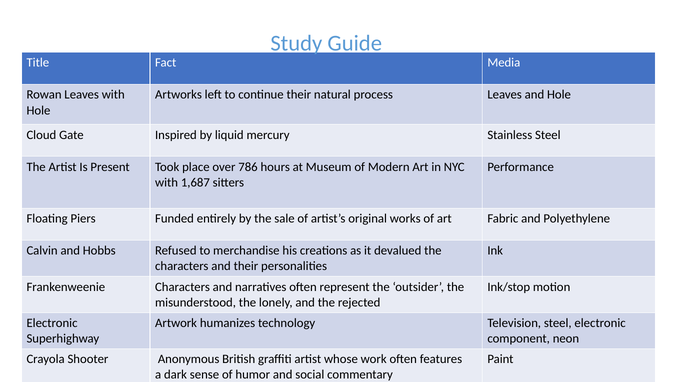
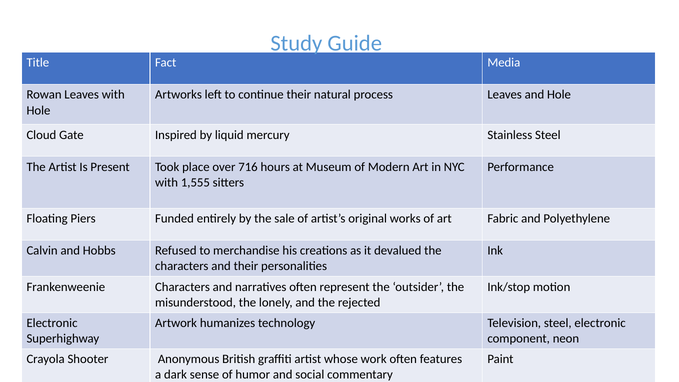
786: 786 -> 716 (248, 167)
1,687: 1,687 -> 1,555 (195, 182)
